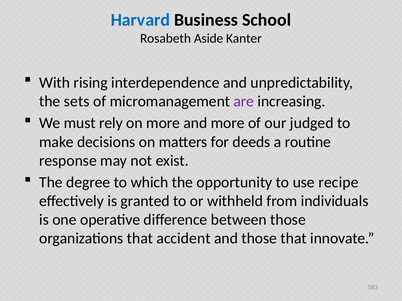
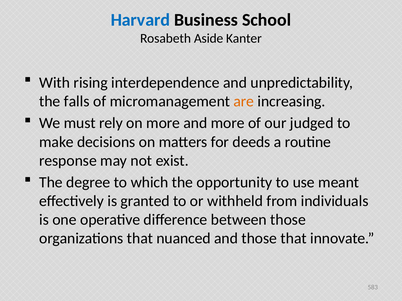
sets: sets -> falls (77, 102)
are colour: purple -> orange (244, 102)
recipe: recipe -> meant (339, 183)
accident: accident -> nuanced (184, 239)
